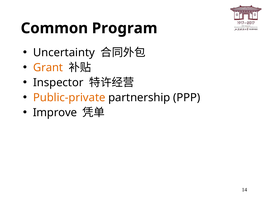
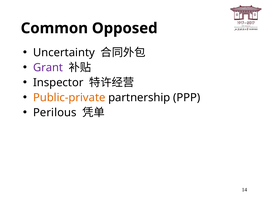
Program: Program -> Opposed (125, 28)
Grant colour: orange -> purple (48, 67)
Improve: Improve -> Perilous (55, 112)
